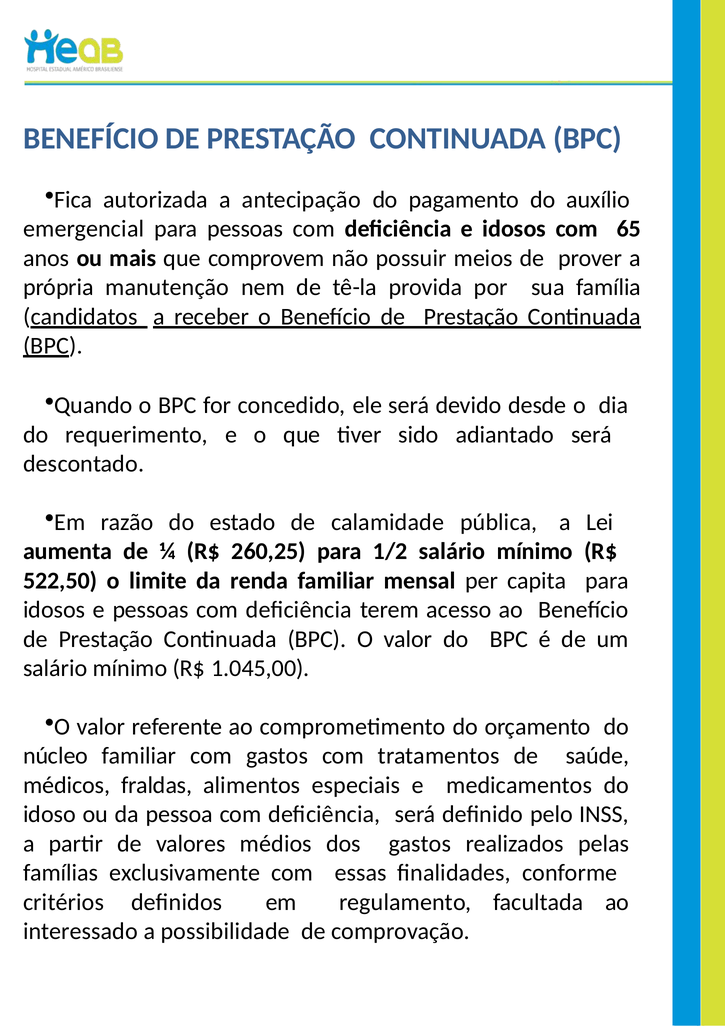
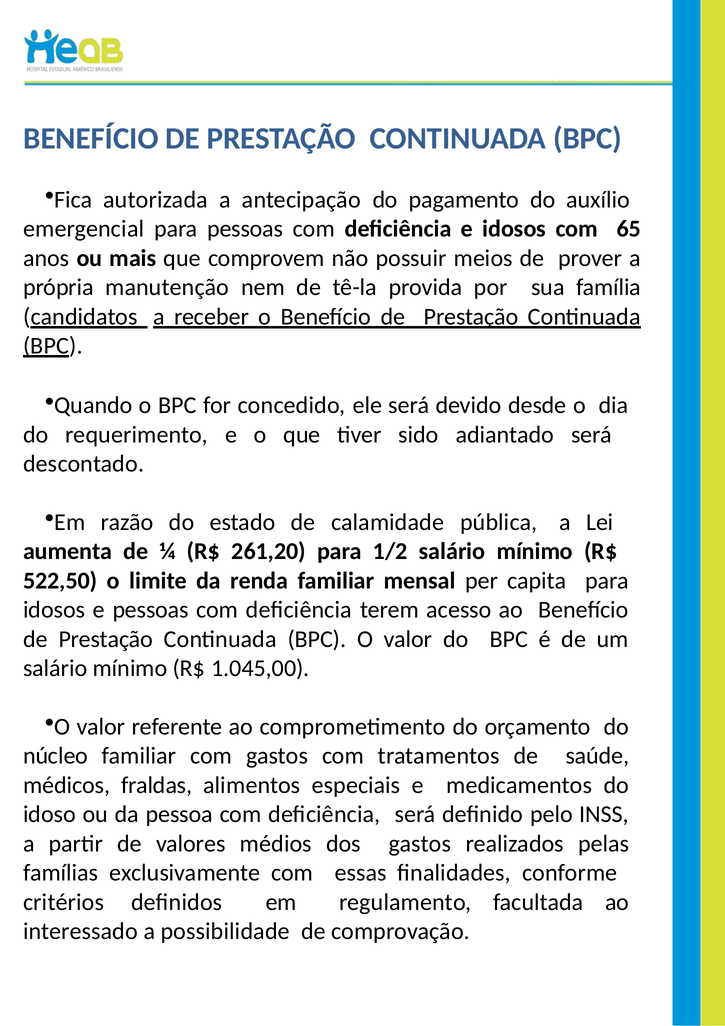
260,25: 260,25 -> 261,20 (269, 551)
